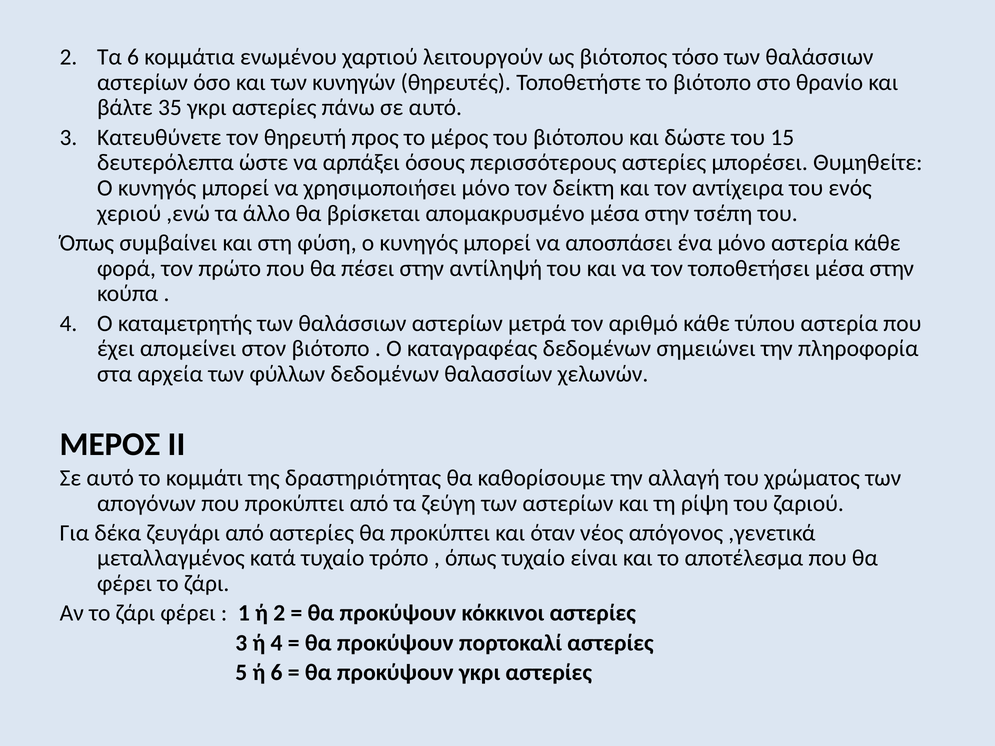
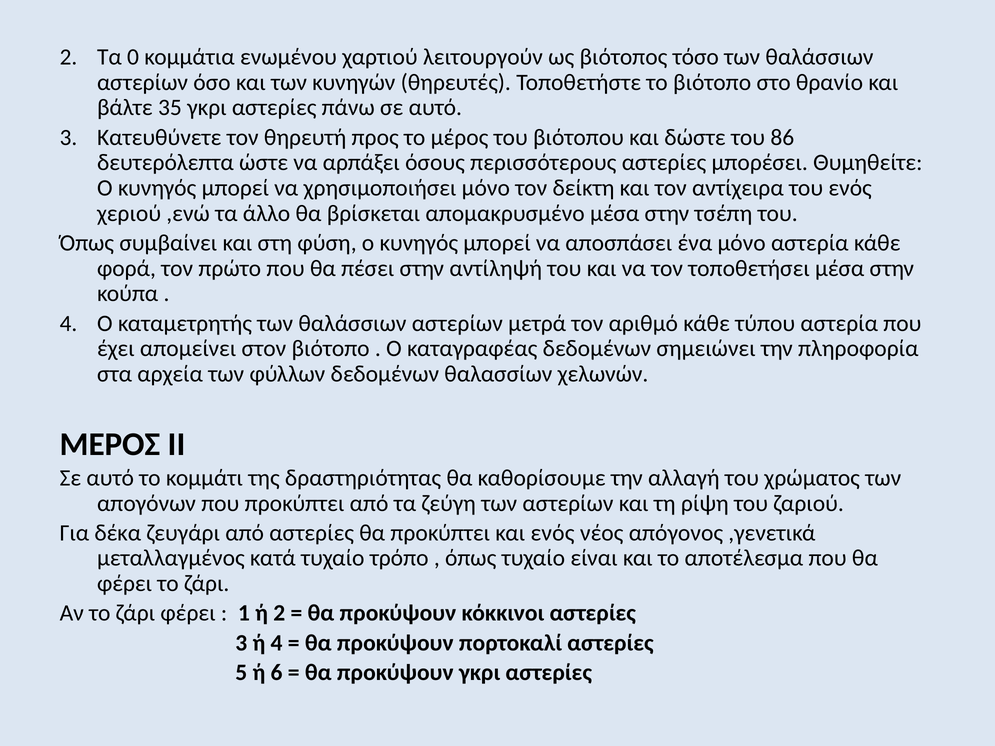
Τα 6: 6 -> 0 (133, 57)
15: 15 -> 86 (782, 137)
και όταν: όταν -> ενός (553, 533)
